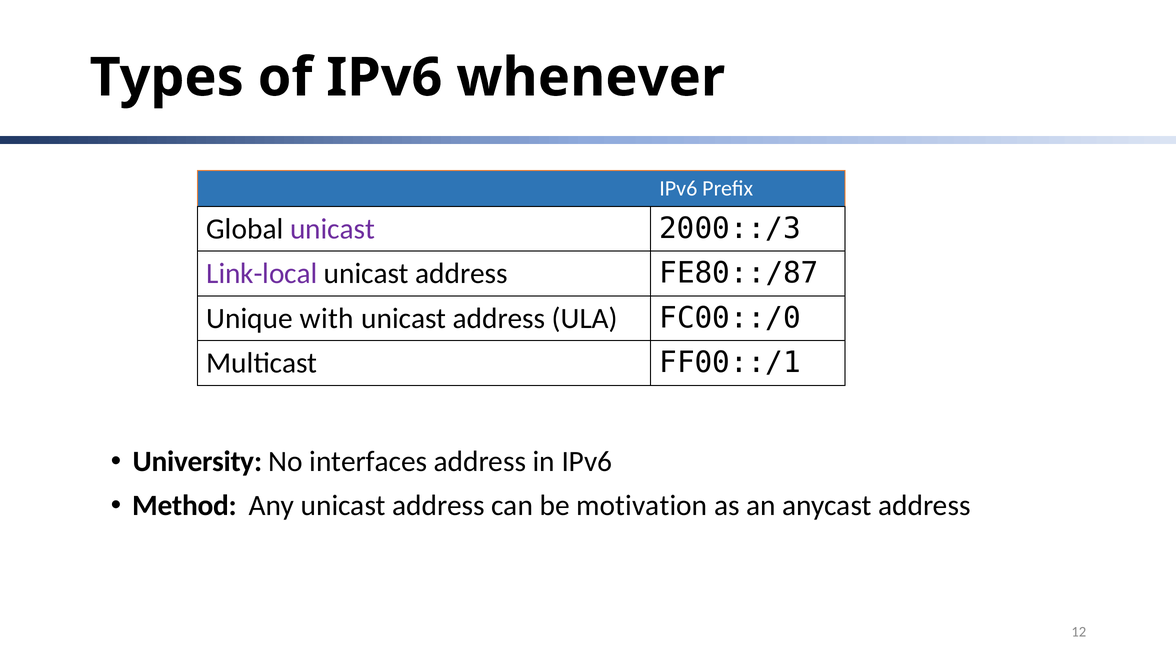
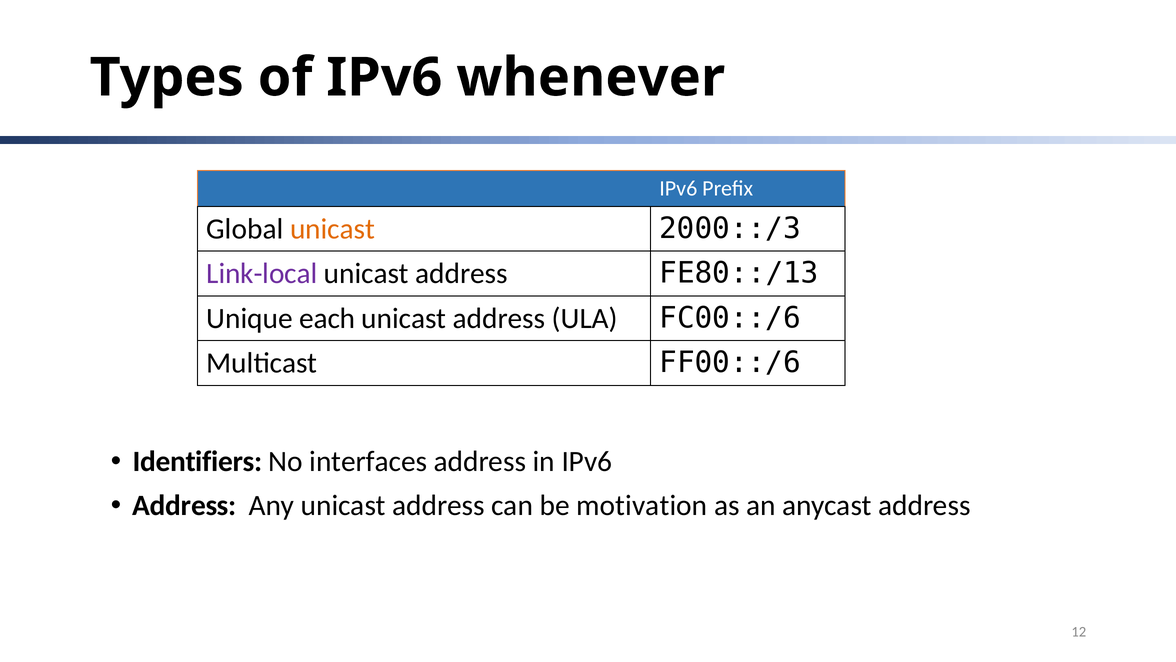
unicast colour: purple -> orange (332, 229)
FE80::/87: FE80::/87 -> FE80::/13 (739, 273)
with: with -> each (327, 318)
FC00::/0: FC00::/0 -> FC00::/6 (730, 318)
FF00::/1: FF00::/1 -> FF00::/6 (730, 362)
University: University -> Identifiers (197, 461)
Method: Method -> Address (184, 505)
